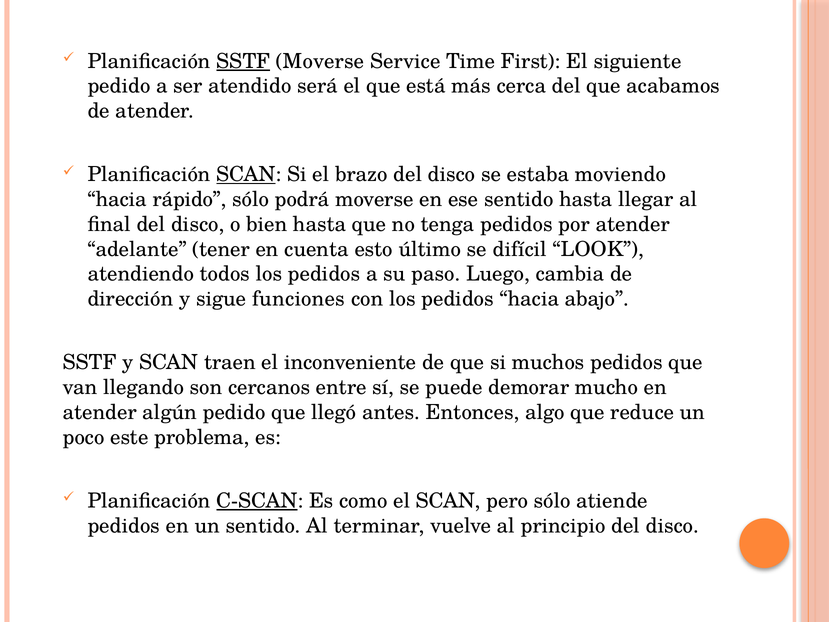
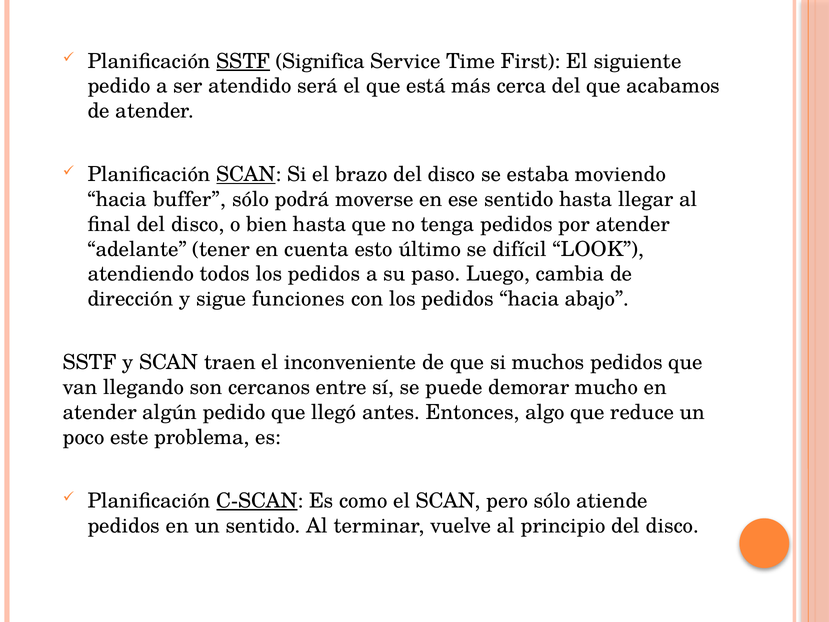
SSTF Moverse: Moverse -> Significa (320, 61)
rápido: rápido -> buffer (189, 199)
